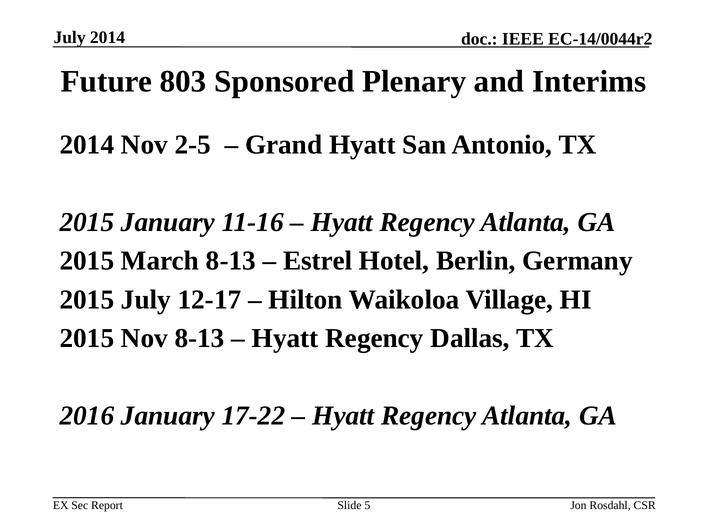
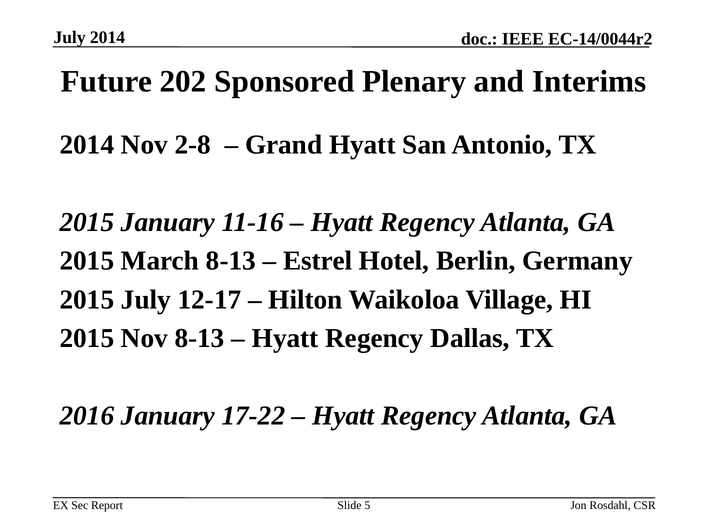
803: 803 -> 202 (183, 81)
2-5: 2-5 -> 2-8 (193, 145)
